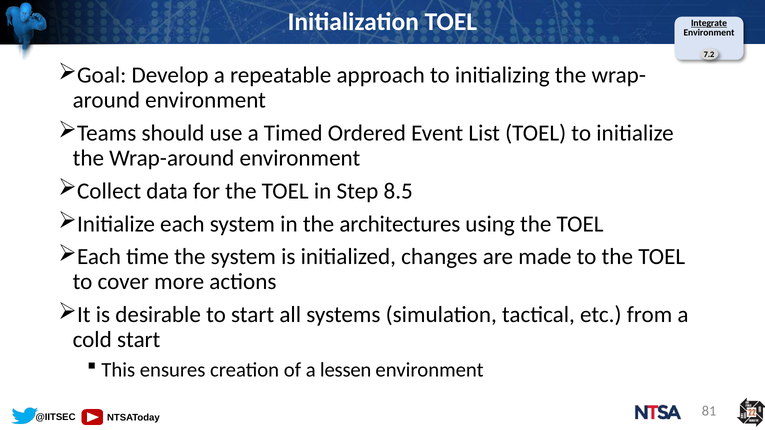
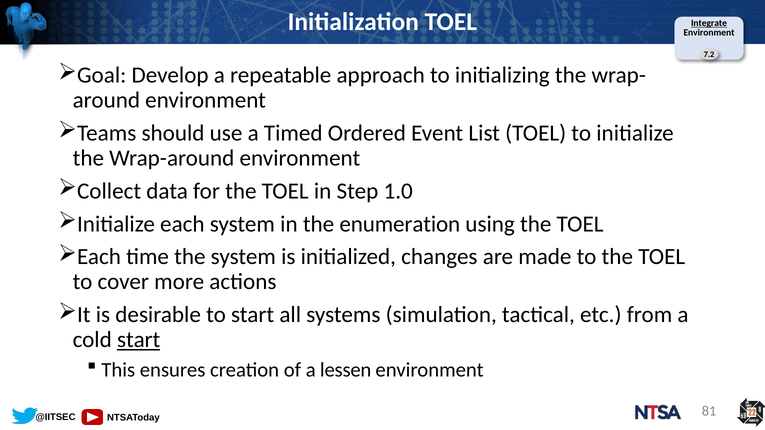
8.5: 8.5 -> 1.0 (398, 191)
architectures: architectures -> enumeration (400, 224)
start underline: none -> present (139, 340)
